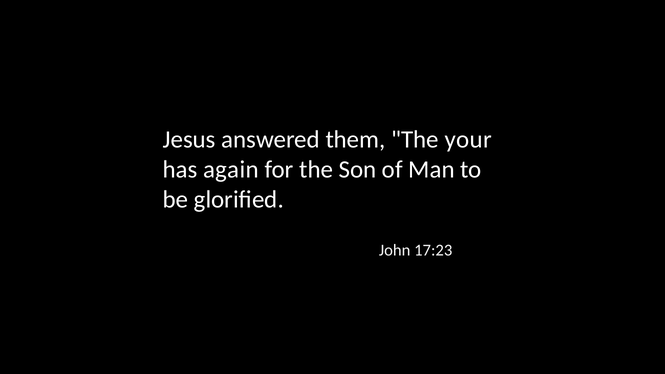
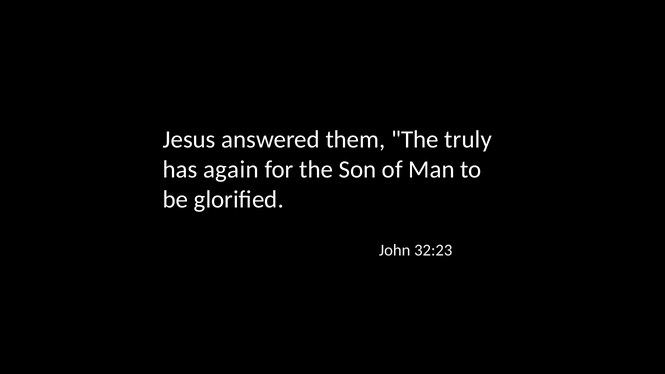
your: your -> truly (468, 140)
17:23: 17:23 -> 32:23 (433, 250)
